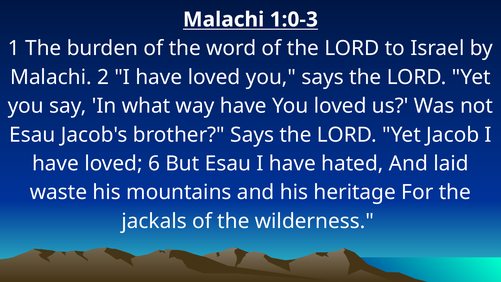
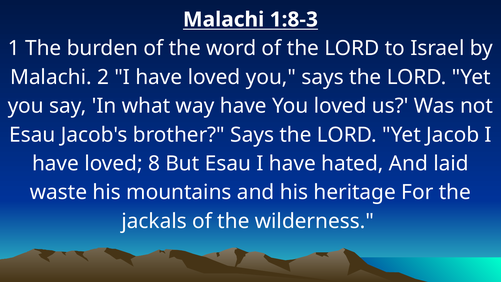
1:0-3: 1:0-3 -> 1:8-3 (294, 20)
6: 6 -> 8 (154, 163)
